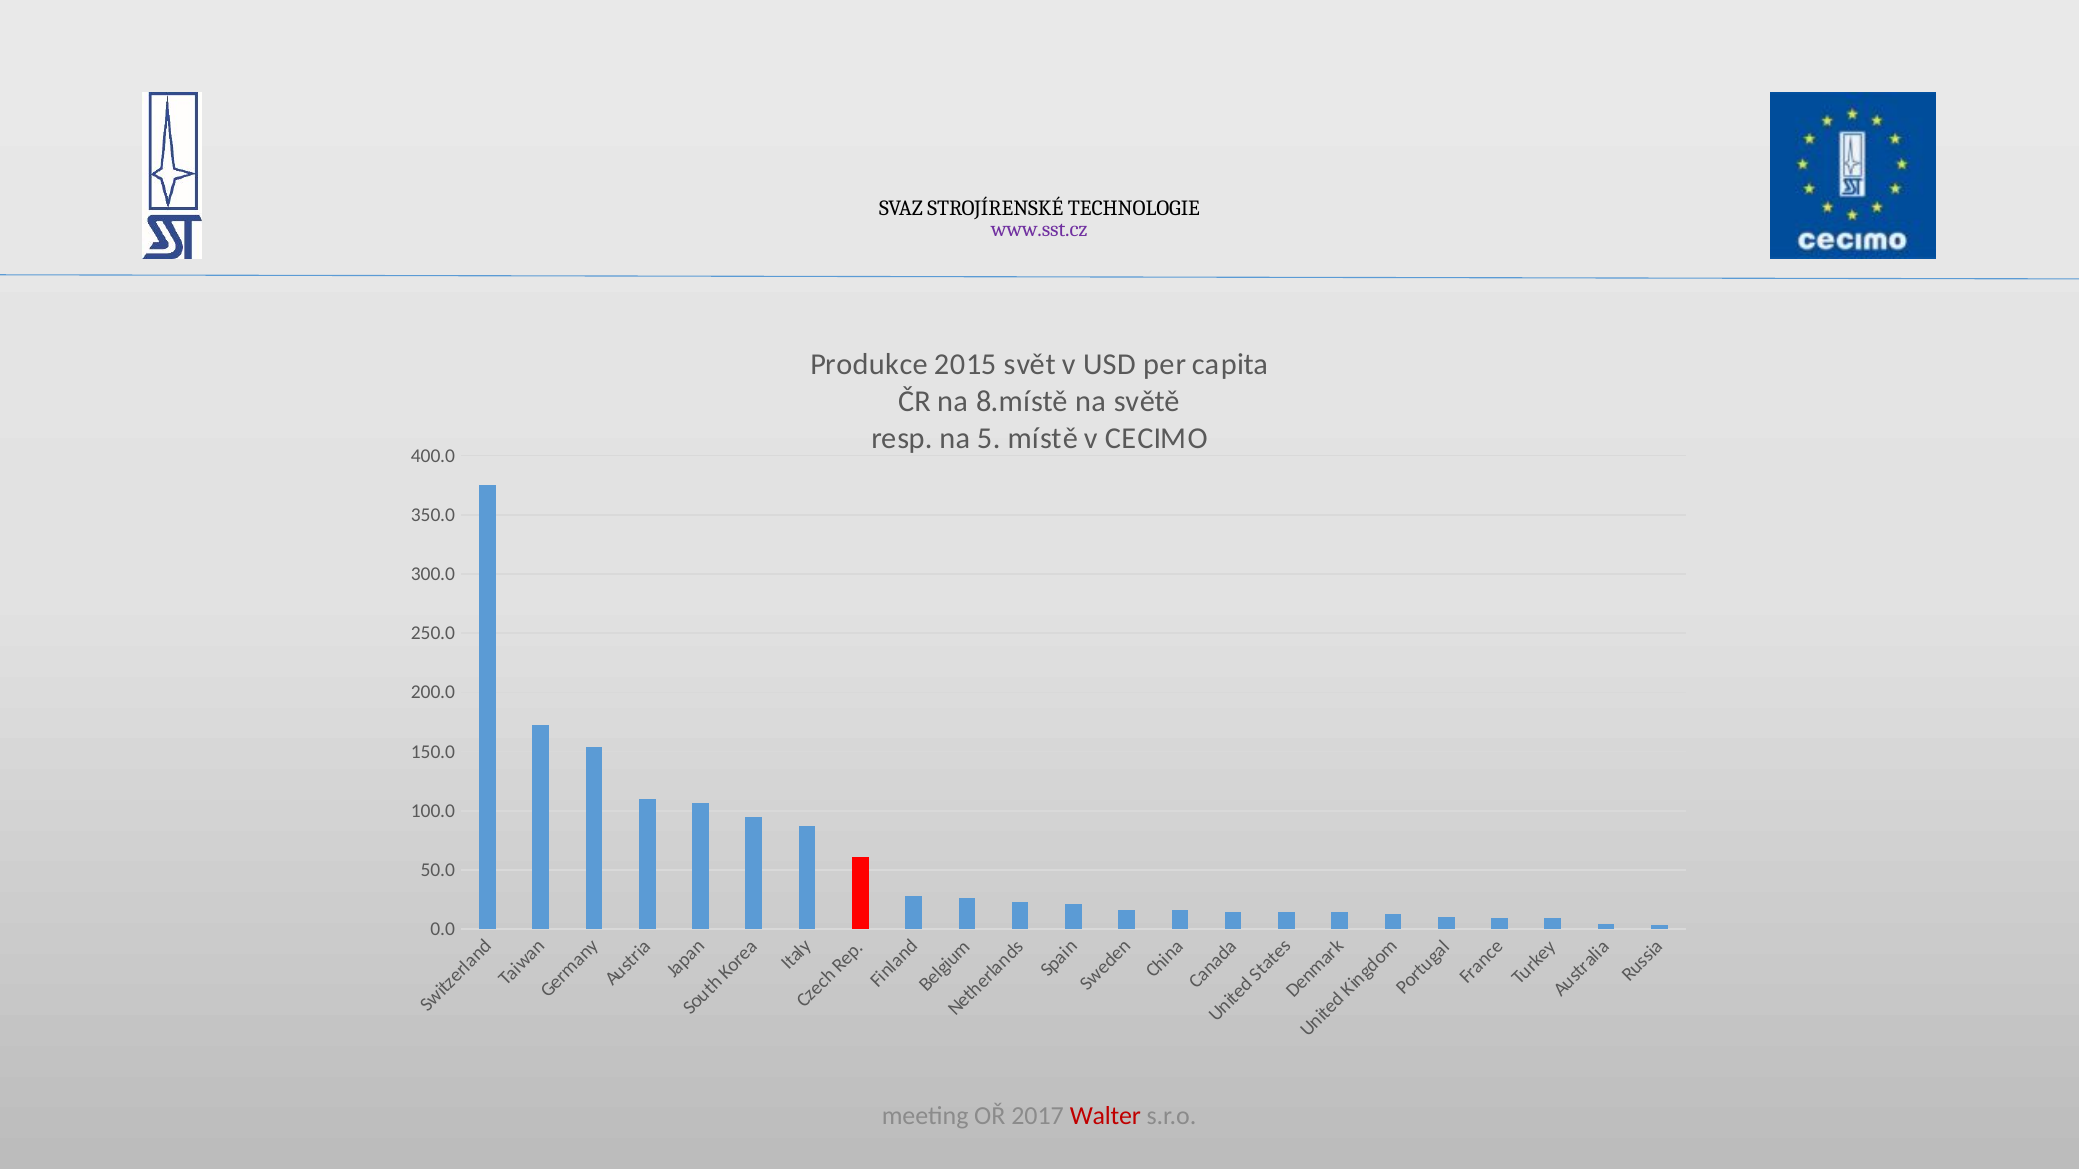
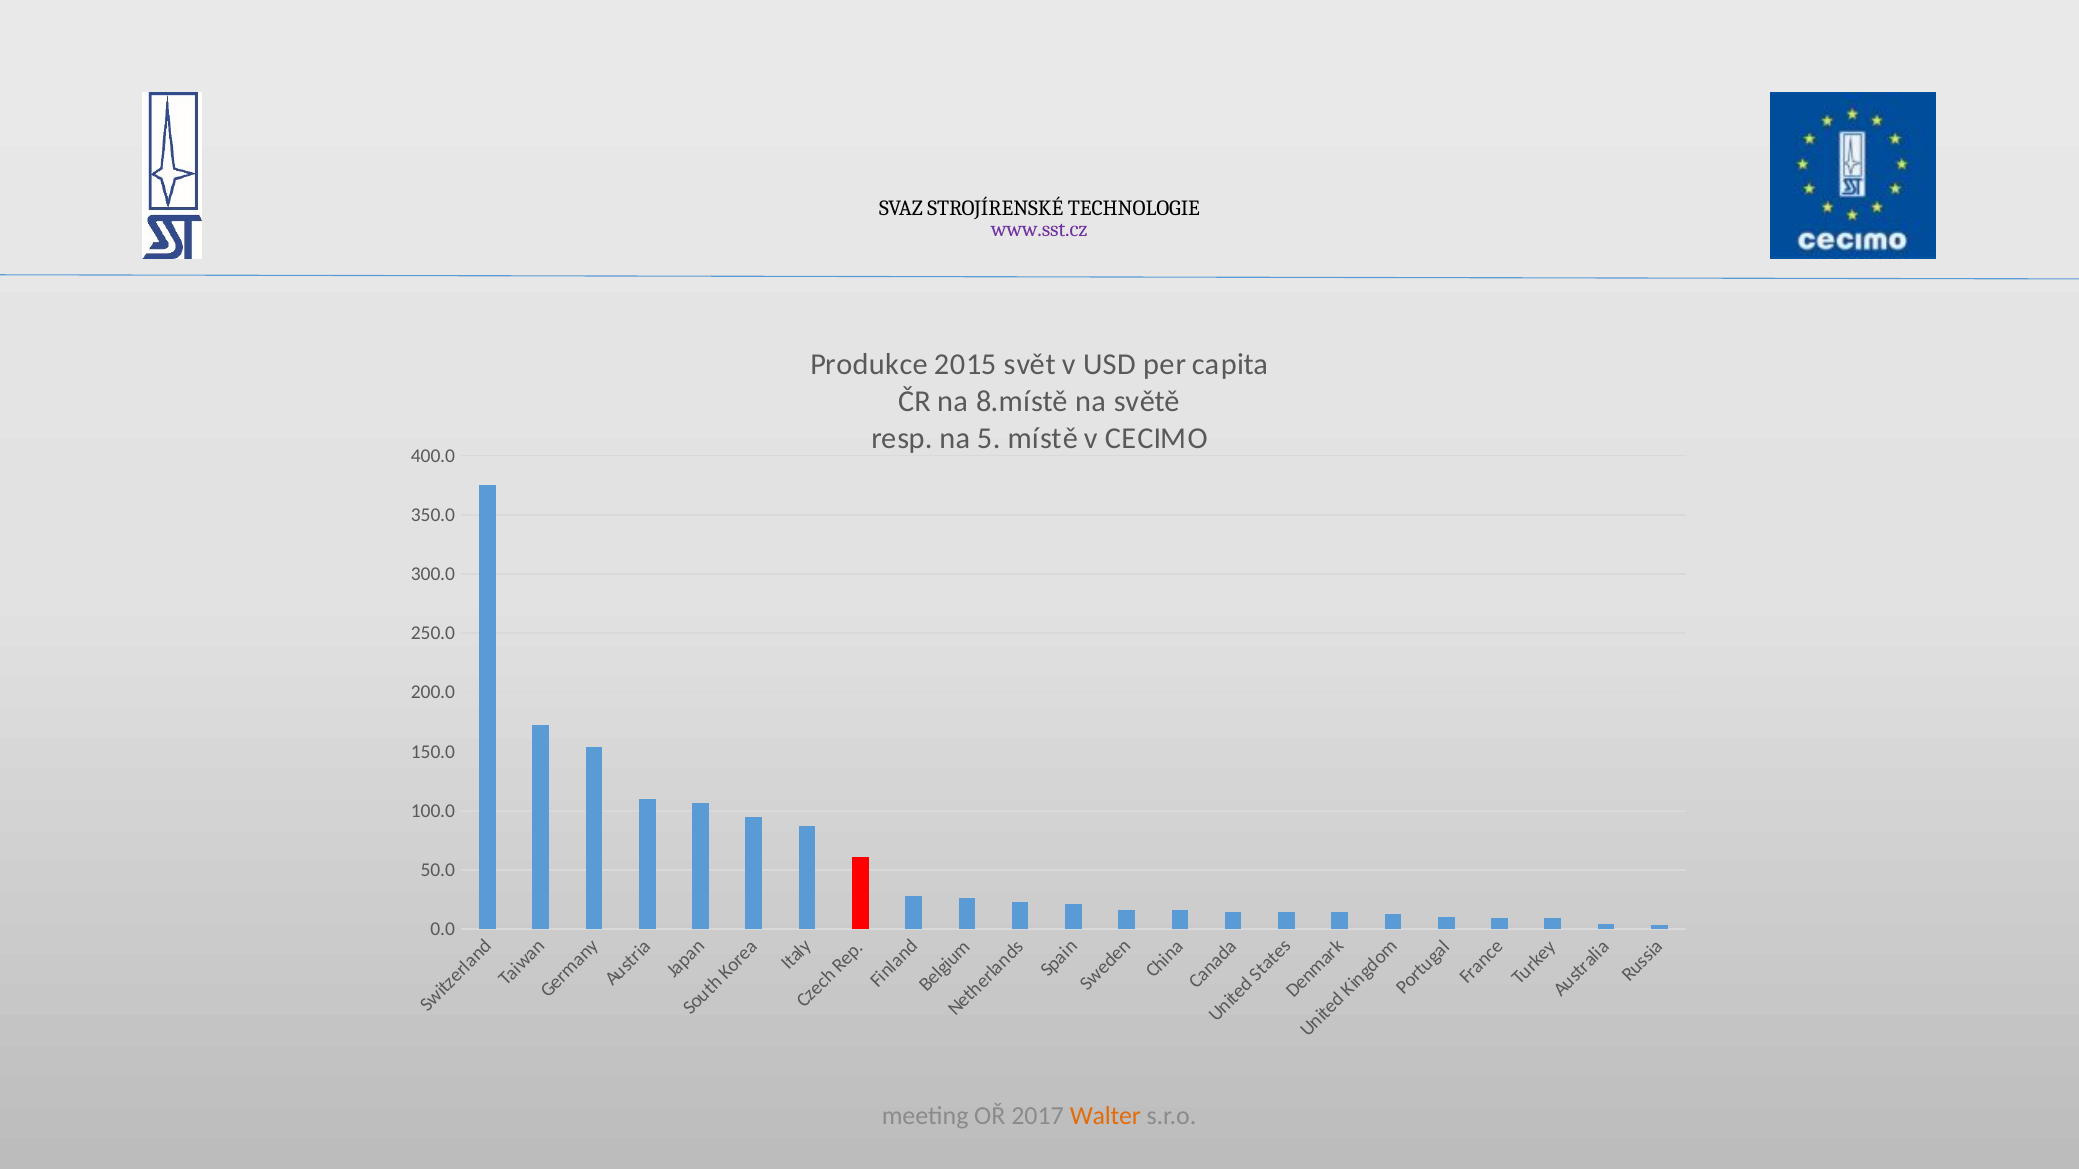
Walter colour: red -> orange (1105, 1117)
